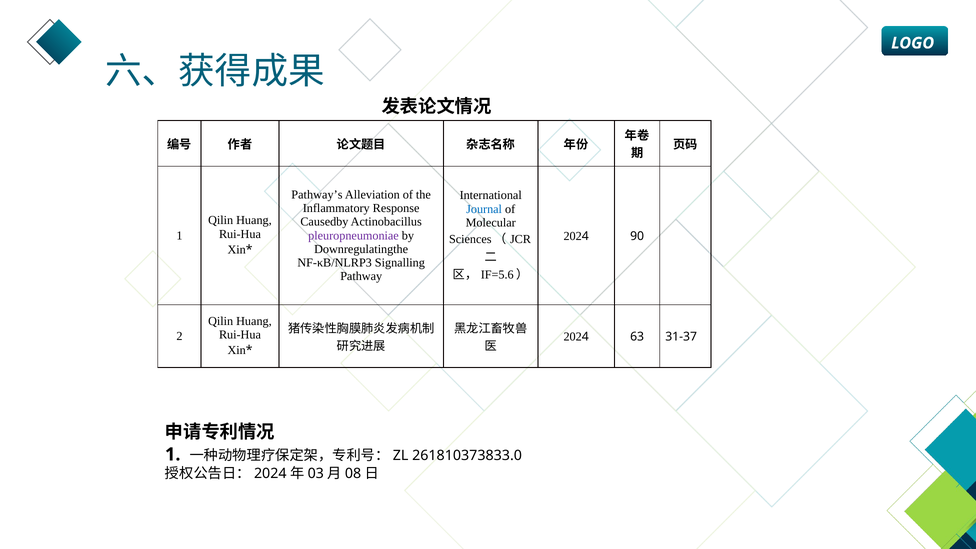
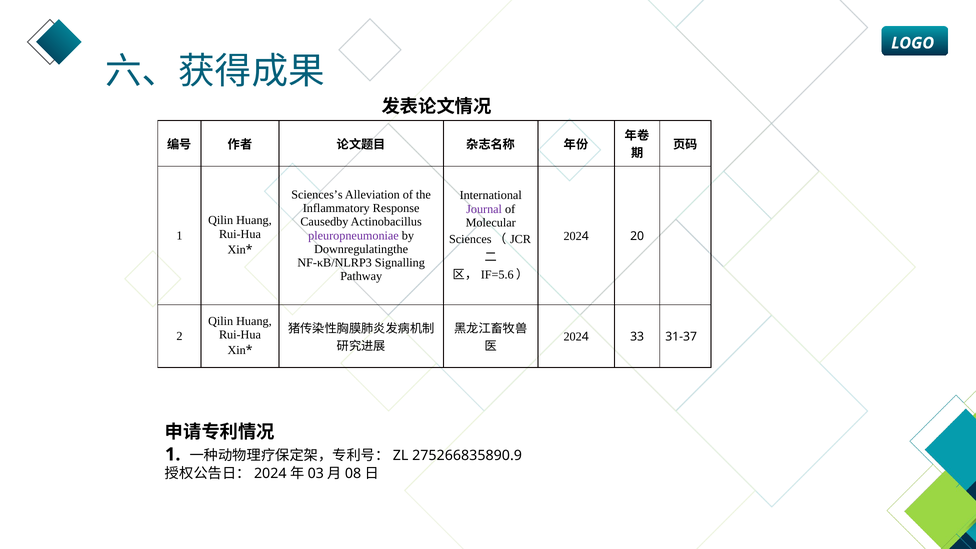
Pathway’s: Pathway’s -> Sciences’s (317, 195)
Journal colour: blue -> purple (484, 209)
90: 90 -> 20 (637, 236)
63: 63 -> 33 (637, 337)
261810373833.0: 261810373833.0 -> 275266835890.9 (467, 456)
